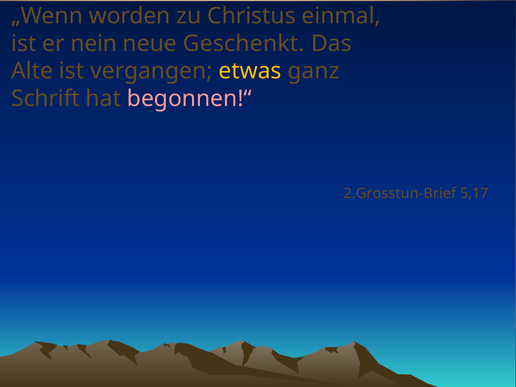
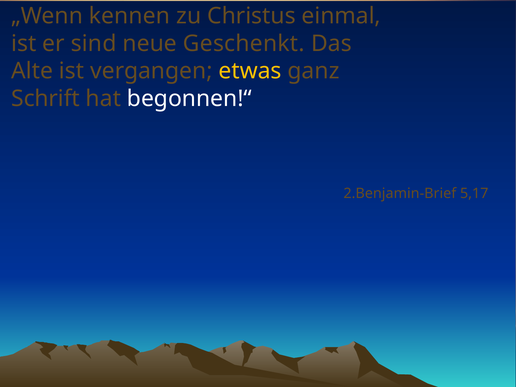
worden: worden -> kennen (130, 16)
nein: nein -> sind (94, 44)
begonnen!“ colour: pink -> white (189, 99)
2.Grosstun-Brief: 2.Grosstun-Brief -> 2.Benjamin-Brief (400, 194)
